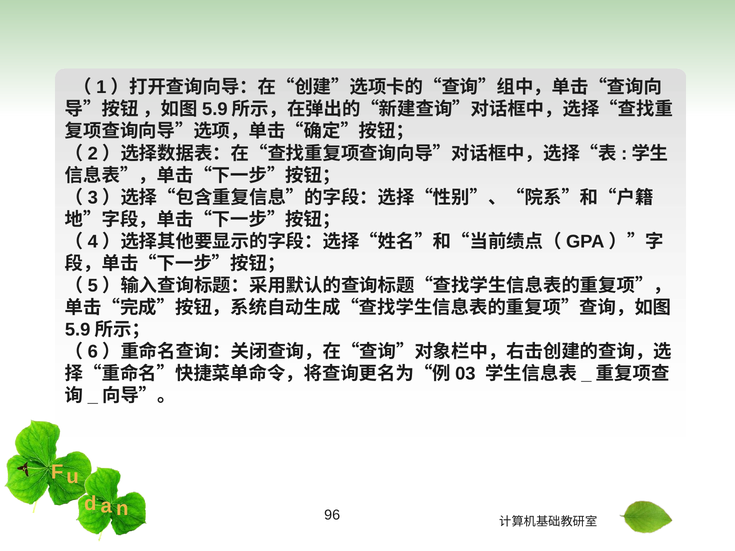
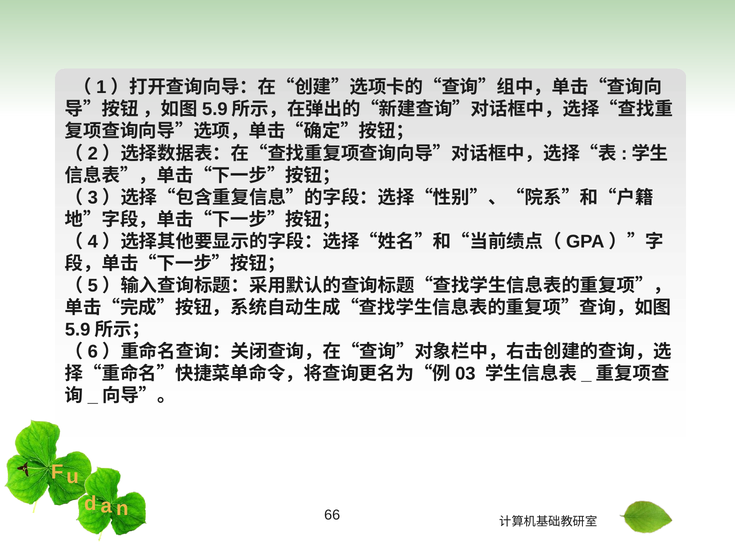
96: 96 -> 66 (332, 515)
